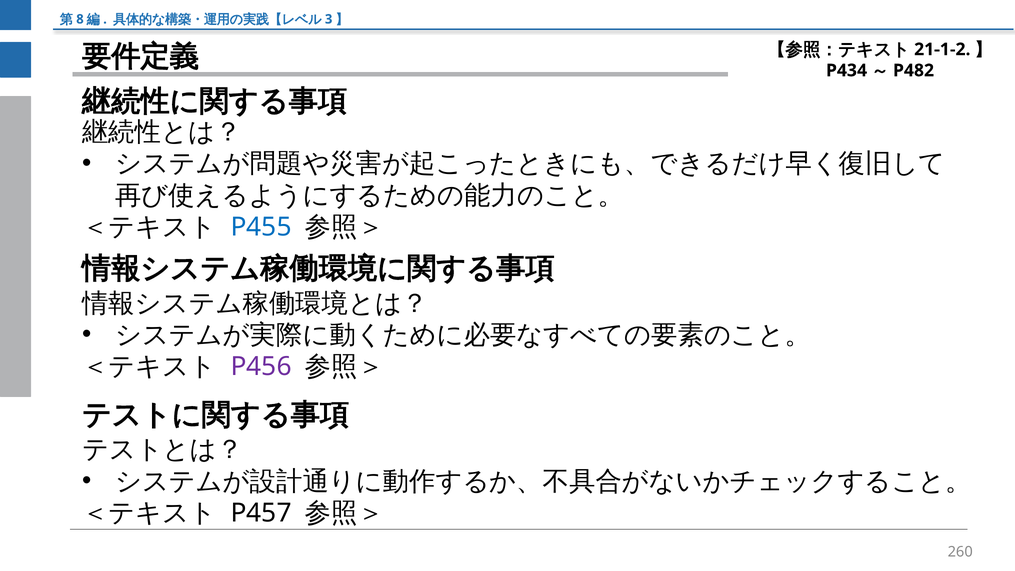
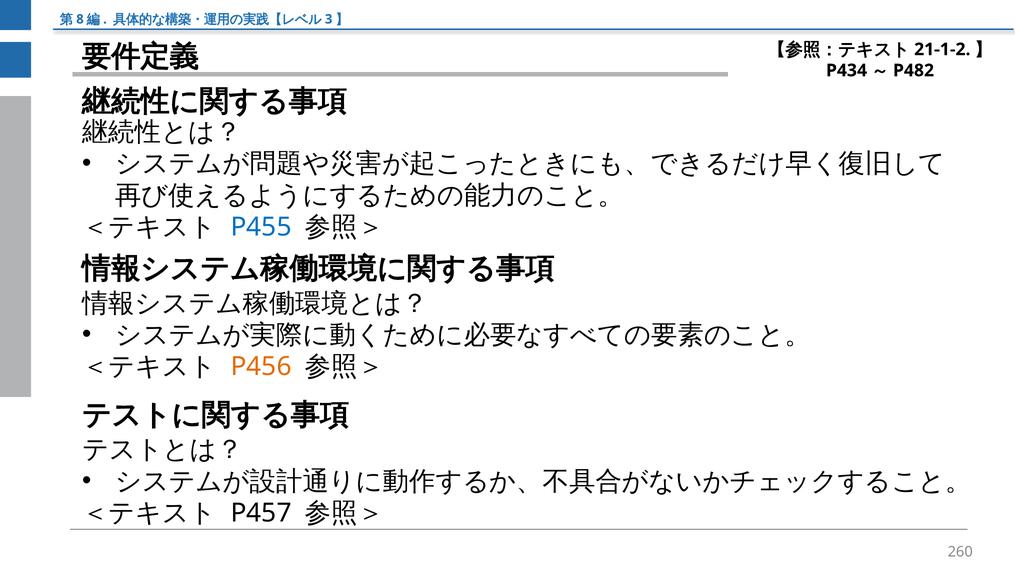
P456 colour: purple -> orange (261, 367)
